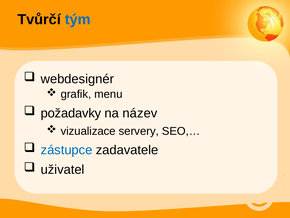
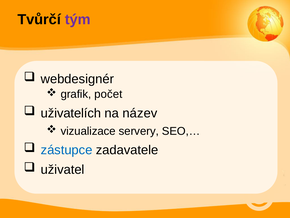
tým colour: blue -> purple (78, 20)
menu: menu -> počet (108, 94)
požadavky: požadavky -> uživatelích (71, 113)
